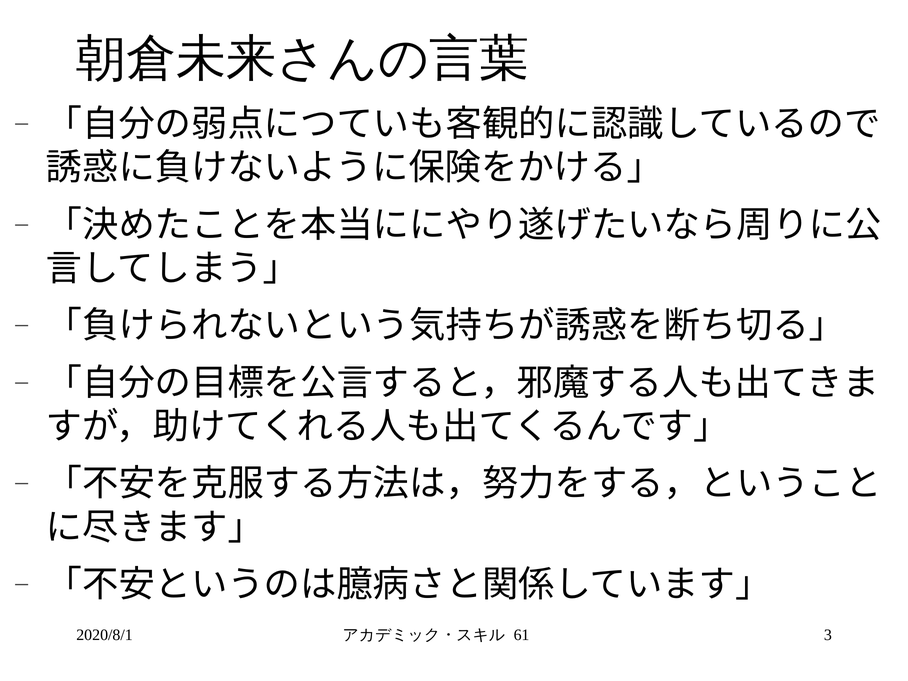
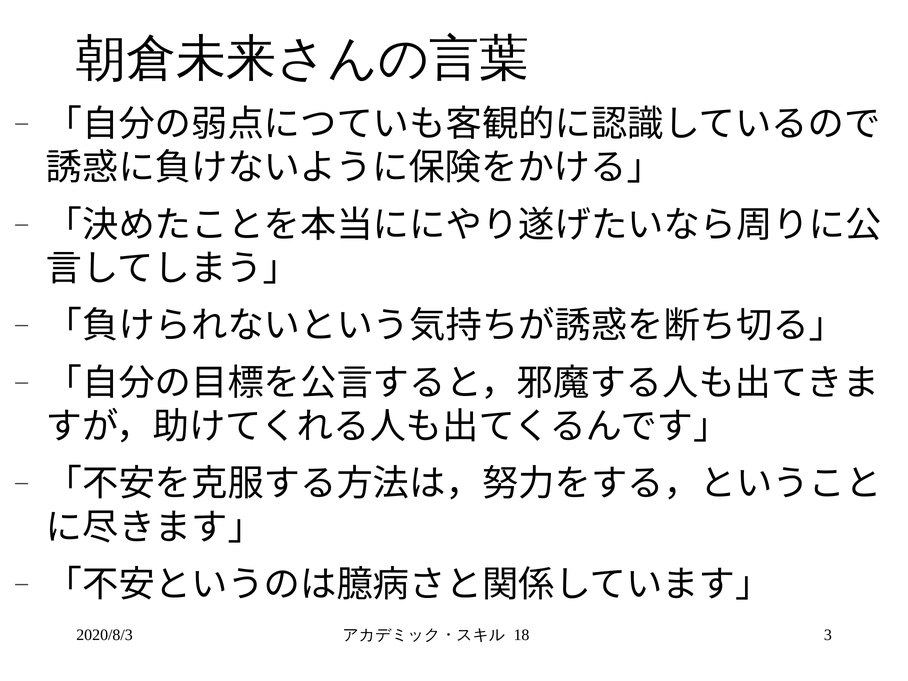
2020/8/1: 2020/8/1 -> 2020/8/3 (105, 635)
61: 61 -> 18 (522, 635)
